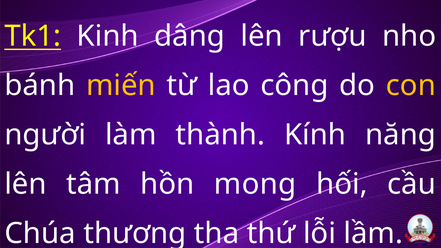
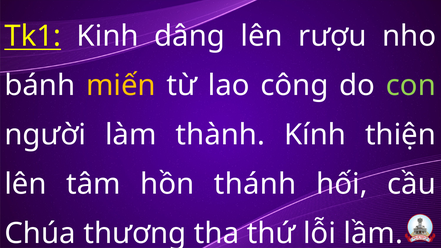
con colour: yellow -> light green (411, 85)
năng: năng -> thiện (401, 135)
mong: mong -> thánh (255, 184)
